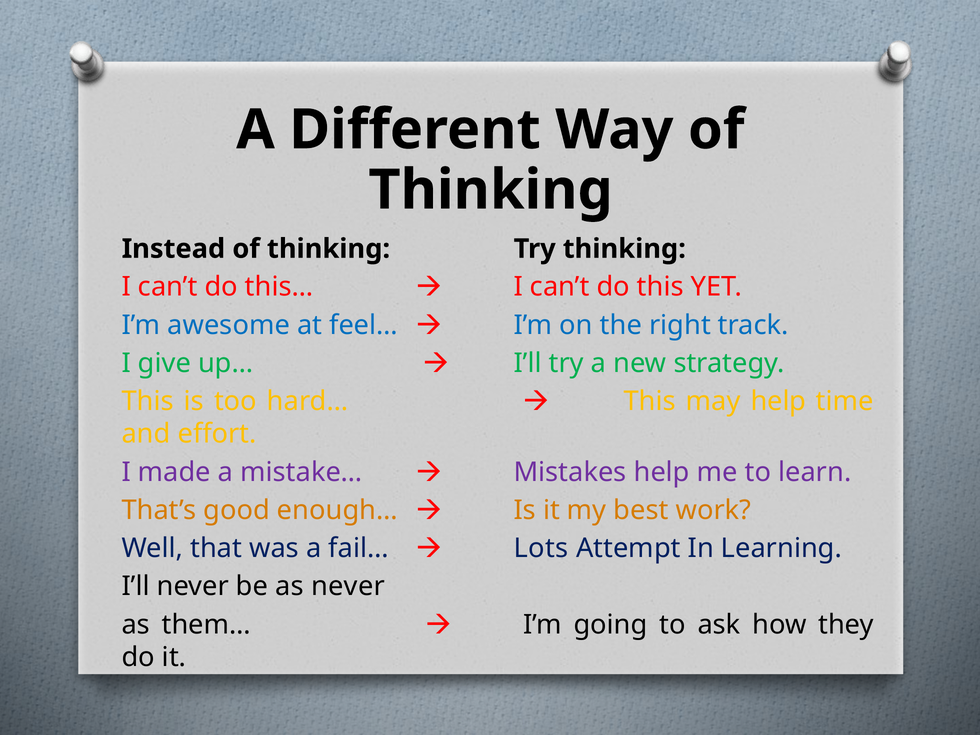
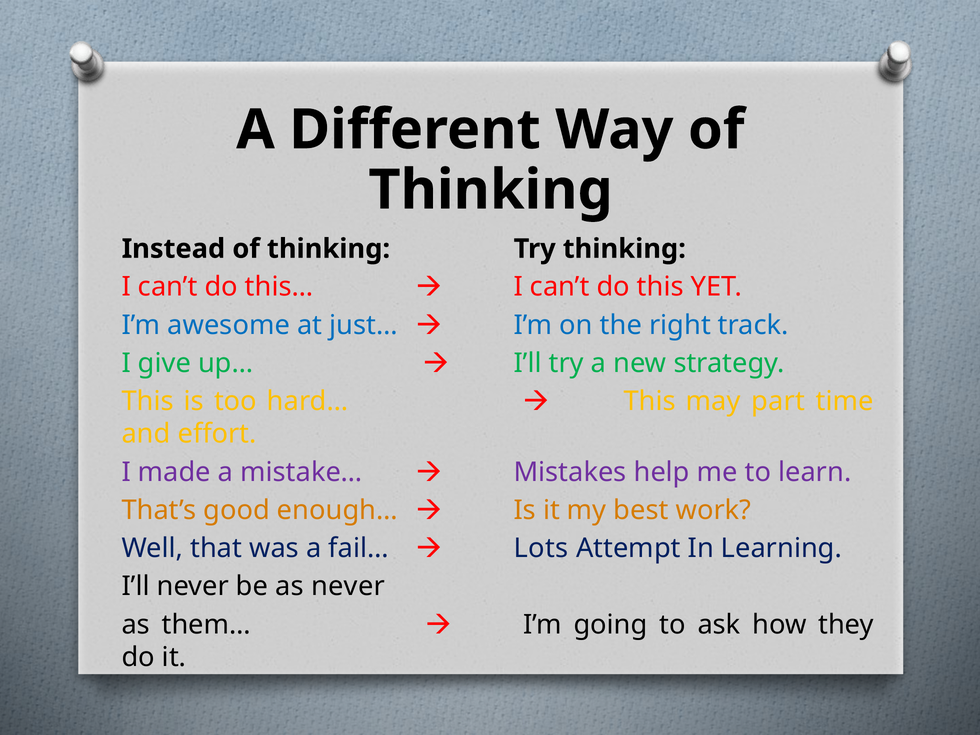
feel…: feel… -> just… (363, 325)
may help: help -> part (778, 401)
